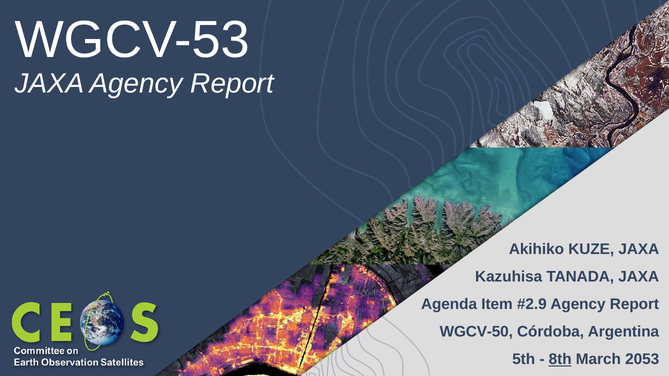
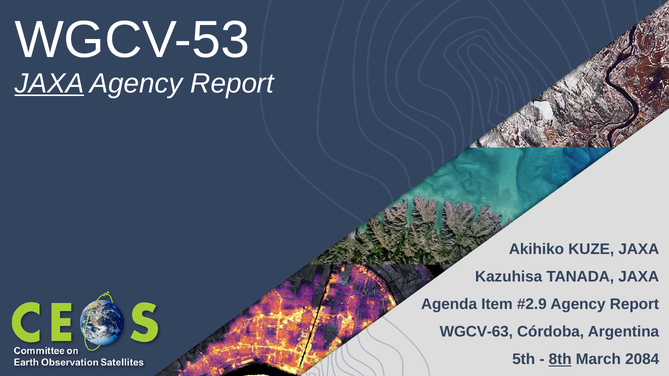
JAXA underline: none -> present (49, 84)
WGCV-50: WGCV-50 -> WGCV-63 (476, 332)
2053: 2053 -> 2084 (642, 360)
